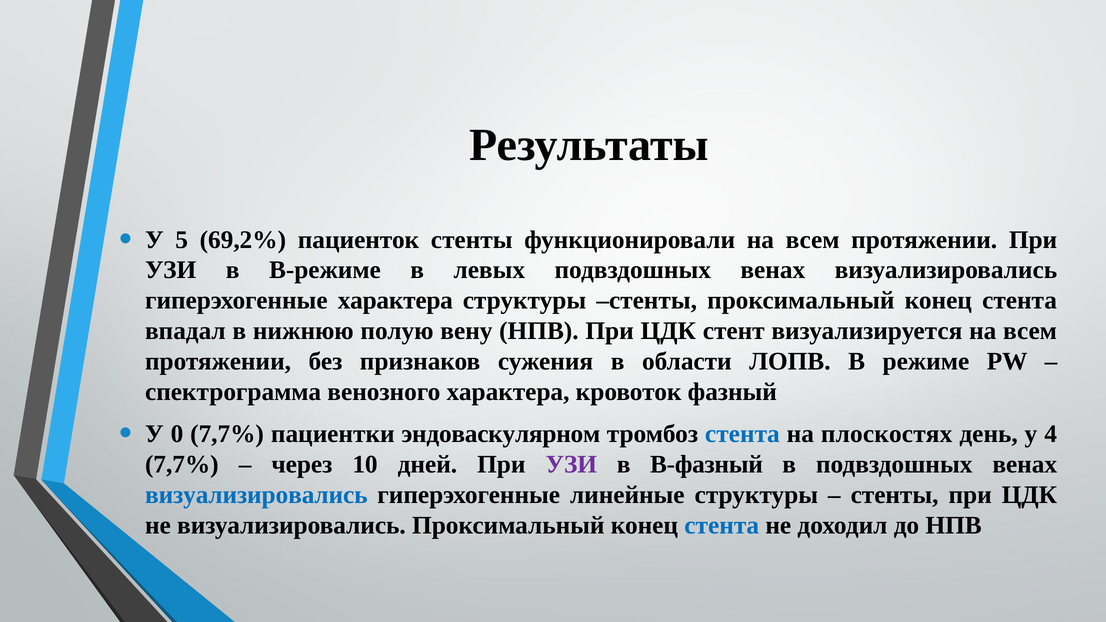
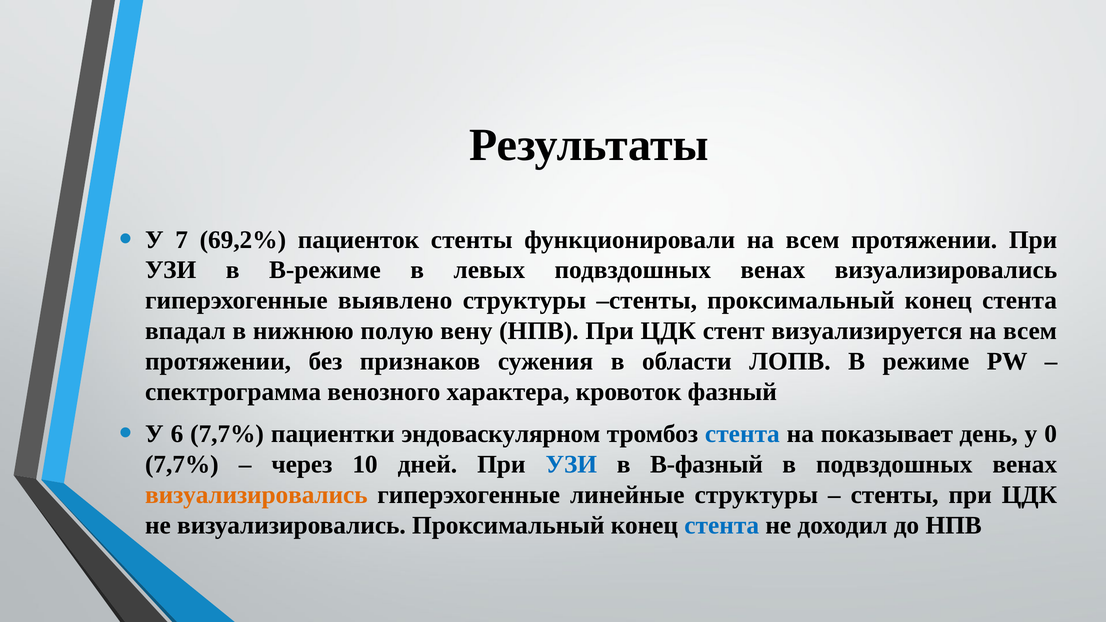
5: 5 -> 7 (182, 240)
гиперэхогенные характера: характера -> выявлено (395, 301)
0: 0 -> 6 (177, 434)
плоскостях: плоскостях -> показывает (887, 434)
4: 4 -> 0 (1051, 434)
УЗИ colour: purple -> blue (571, 465)
визуализировались colour: blue -> orange (256, 495)
